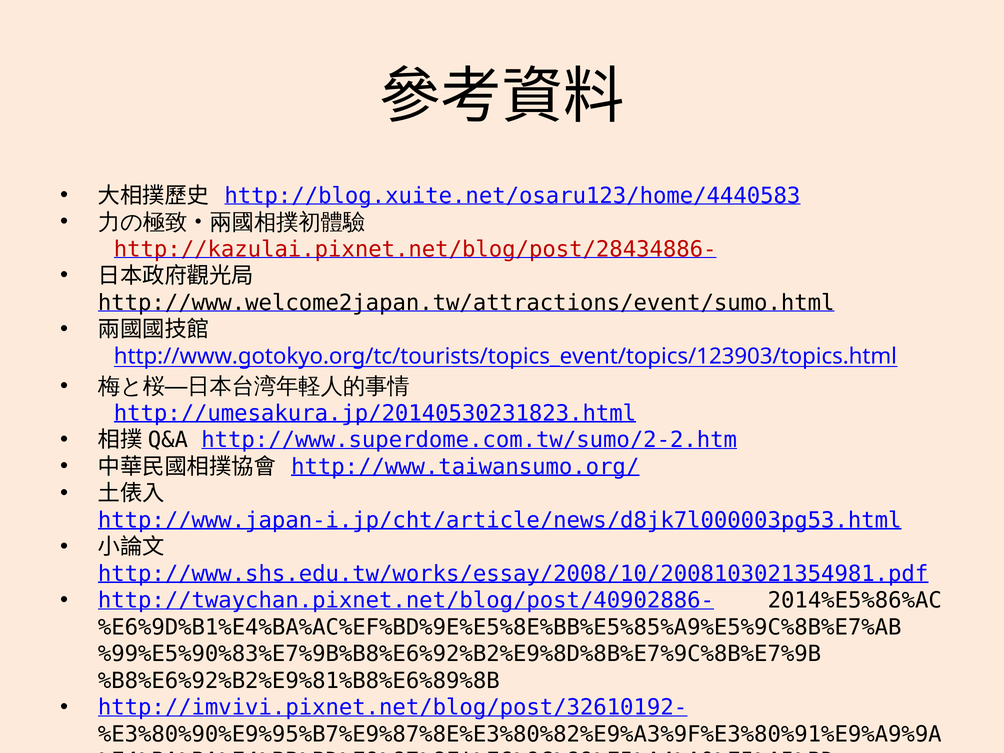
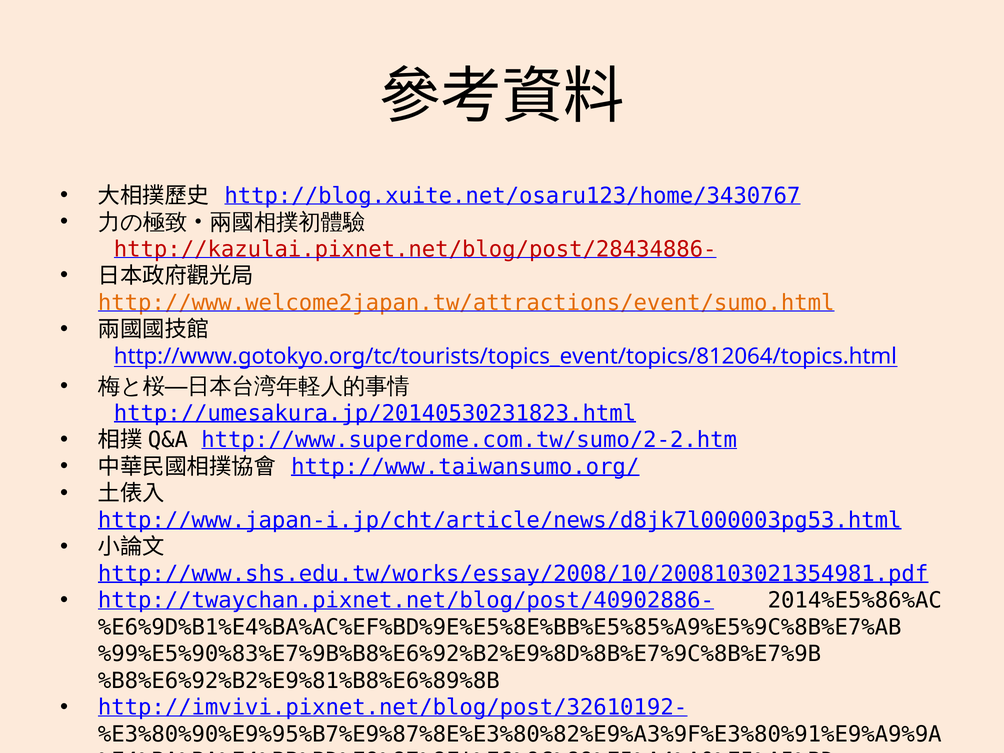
http://blog.xuite.net/osaru123/home/4440583: http://blog.xuite.net/osaru123/home/4440583 -> http://blog.xuite.net/osaru123/home/3430767 (512, 196)
http://www.welcome2japan.tw/attractions/event/sumo.html colour: black -> orange (466, 303)
http://www.gotokyo.org/tc/tourists/topics_event/topics/123903/topics.html: http://www.gotokyo.org/tc/tourists/topics_event/topics/123903/topics.html -> http://www.gotokyo.org/tc/tourists/topics_event/topics/812064/topics.html (505, 356)
